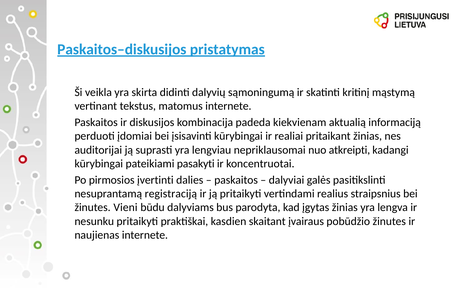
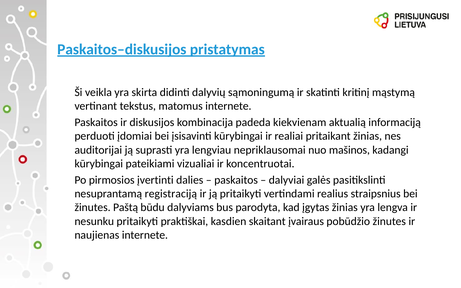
atkreipti: atkreipti -> mašinos (349, 150)
pasakyti: pasakyti -> vizualiai (196, 164)
Vieni: Vieni -> Paštą (126, 208)
